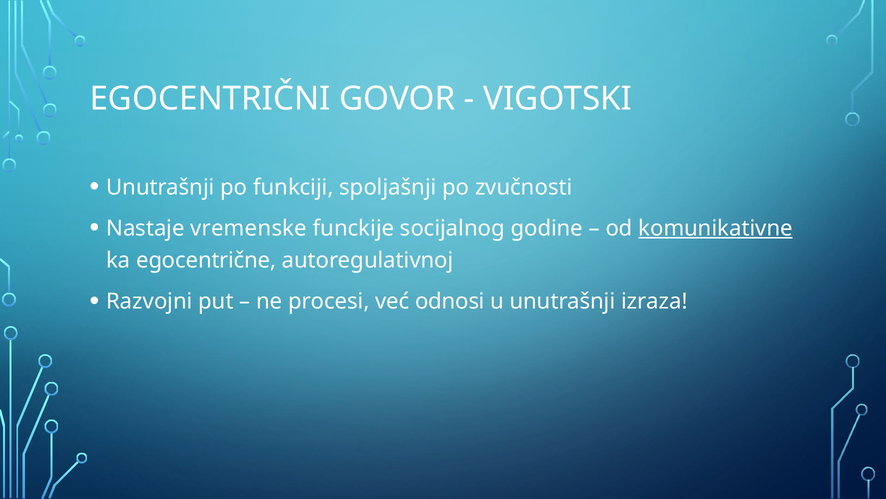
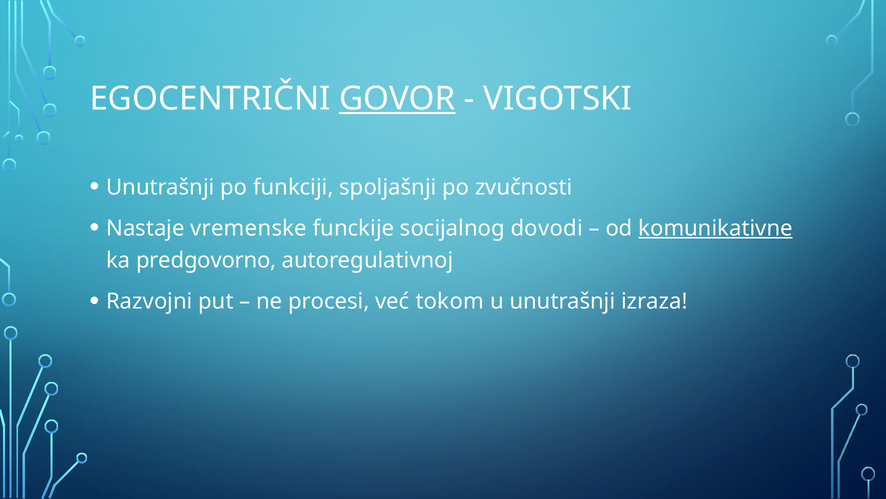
GOVOR underline: none -> present (397, 98)
godine: godine -> dovodi (547, 228)
egocentrične: egocentrične -> predgovorno (206, 260)
odnosi: odnosi -> tokom (450, 301)
